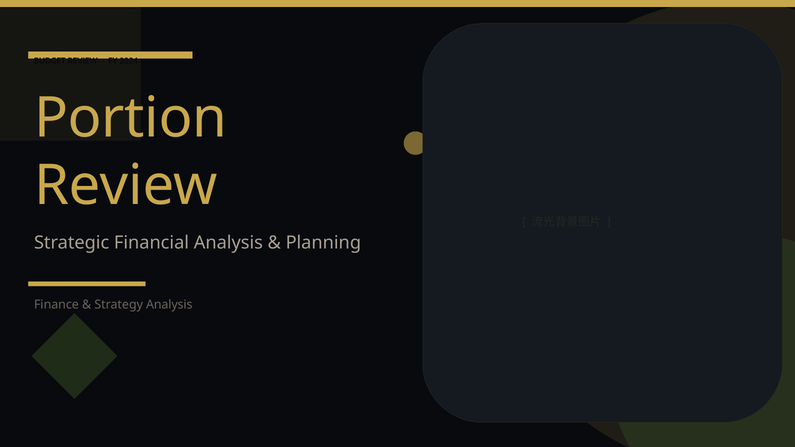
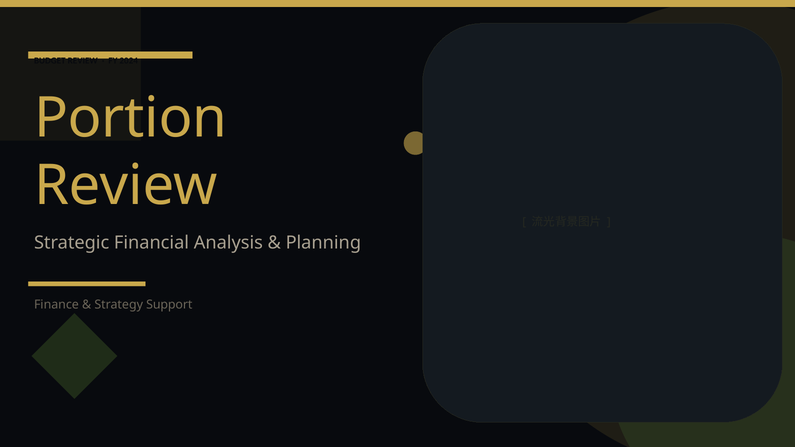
Strategy Analysis: Analysis -> Support (169, 305)
